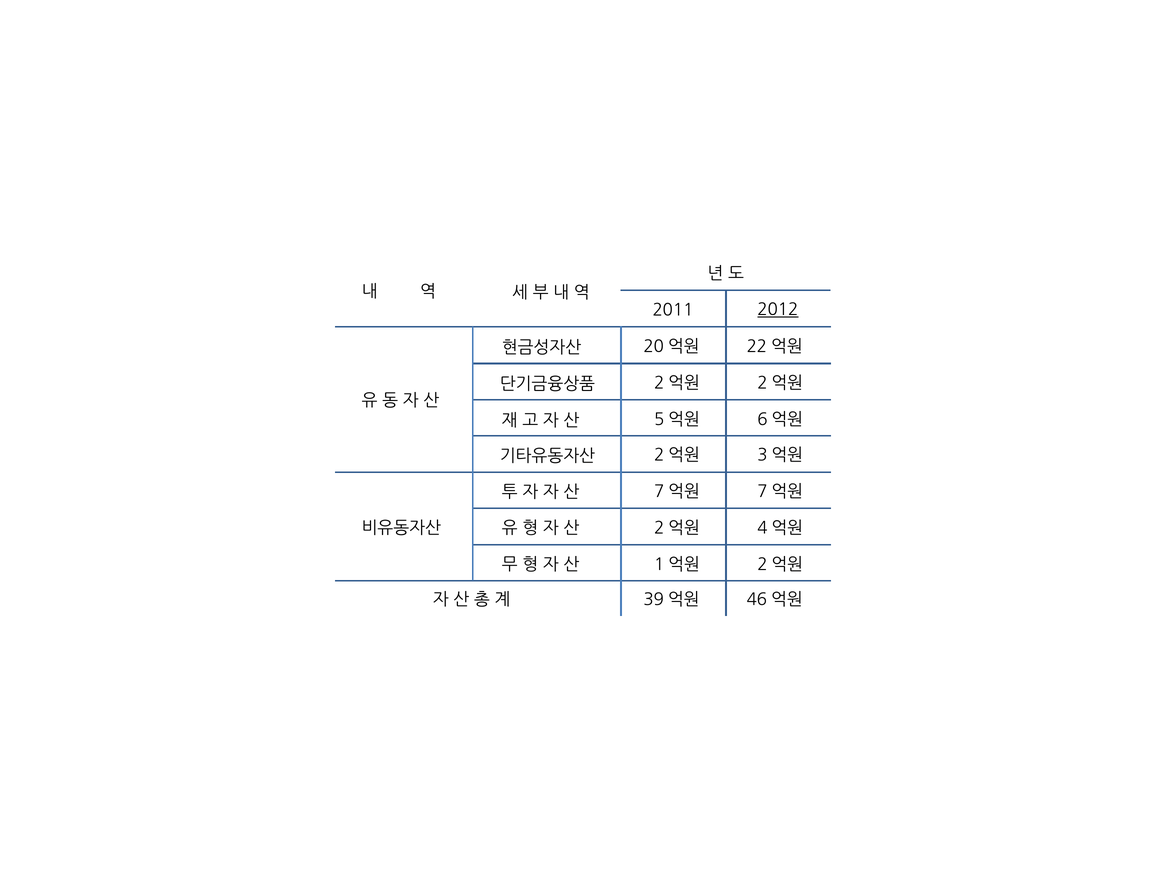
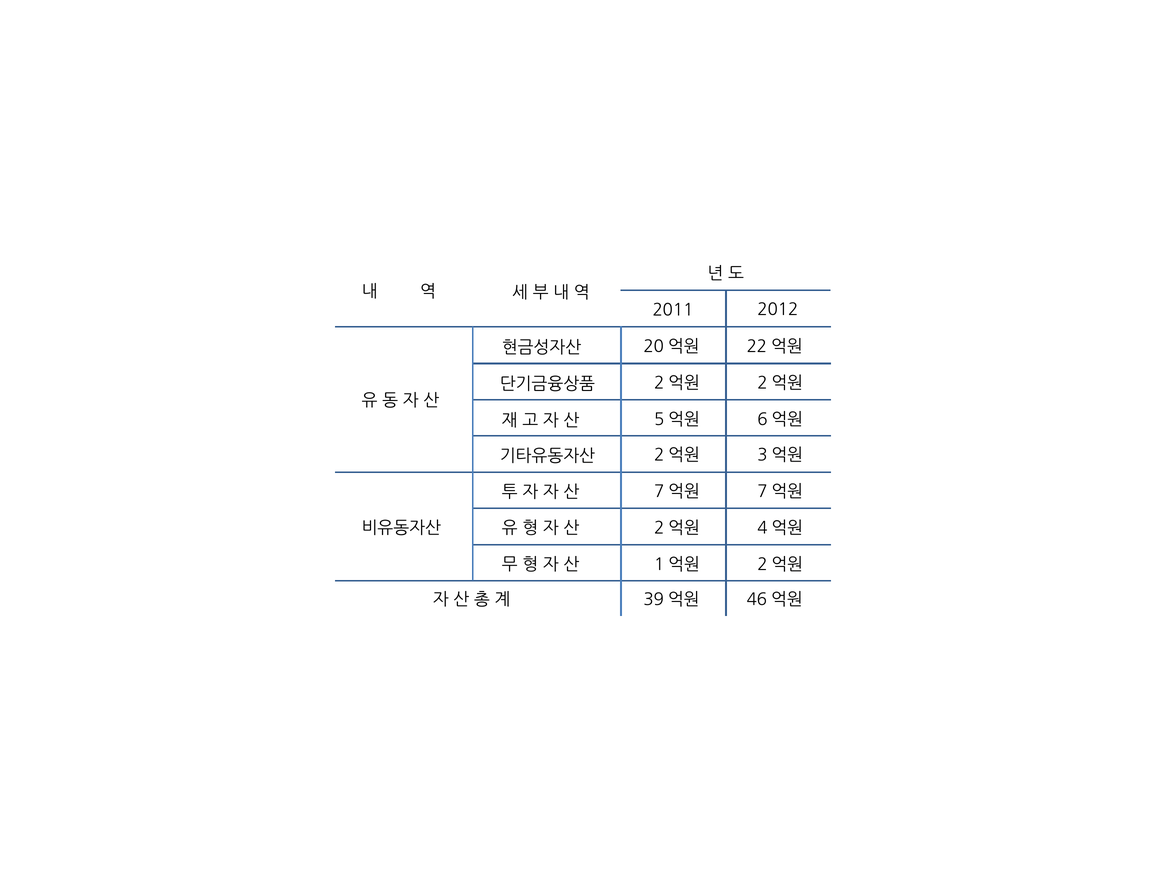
2012 underline: present -> none (778, 309)
